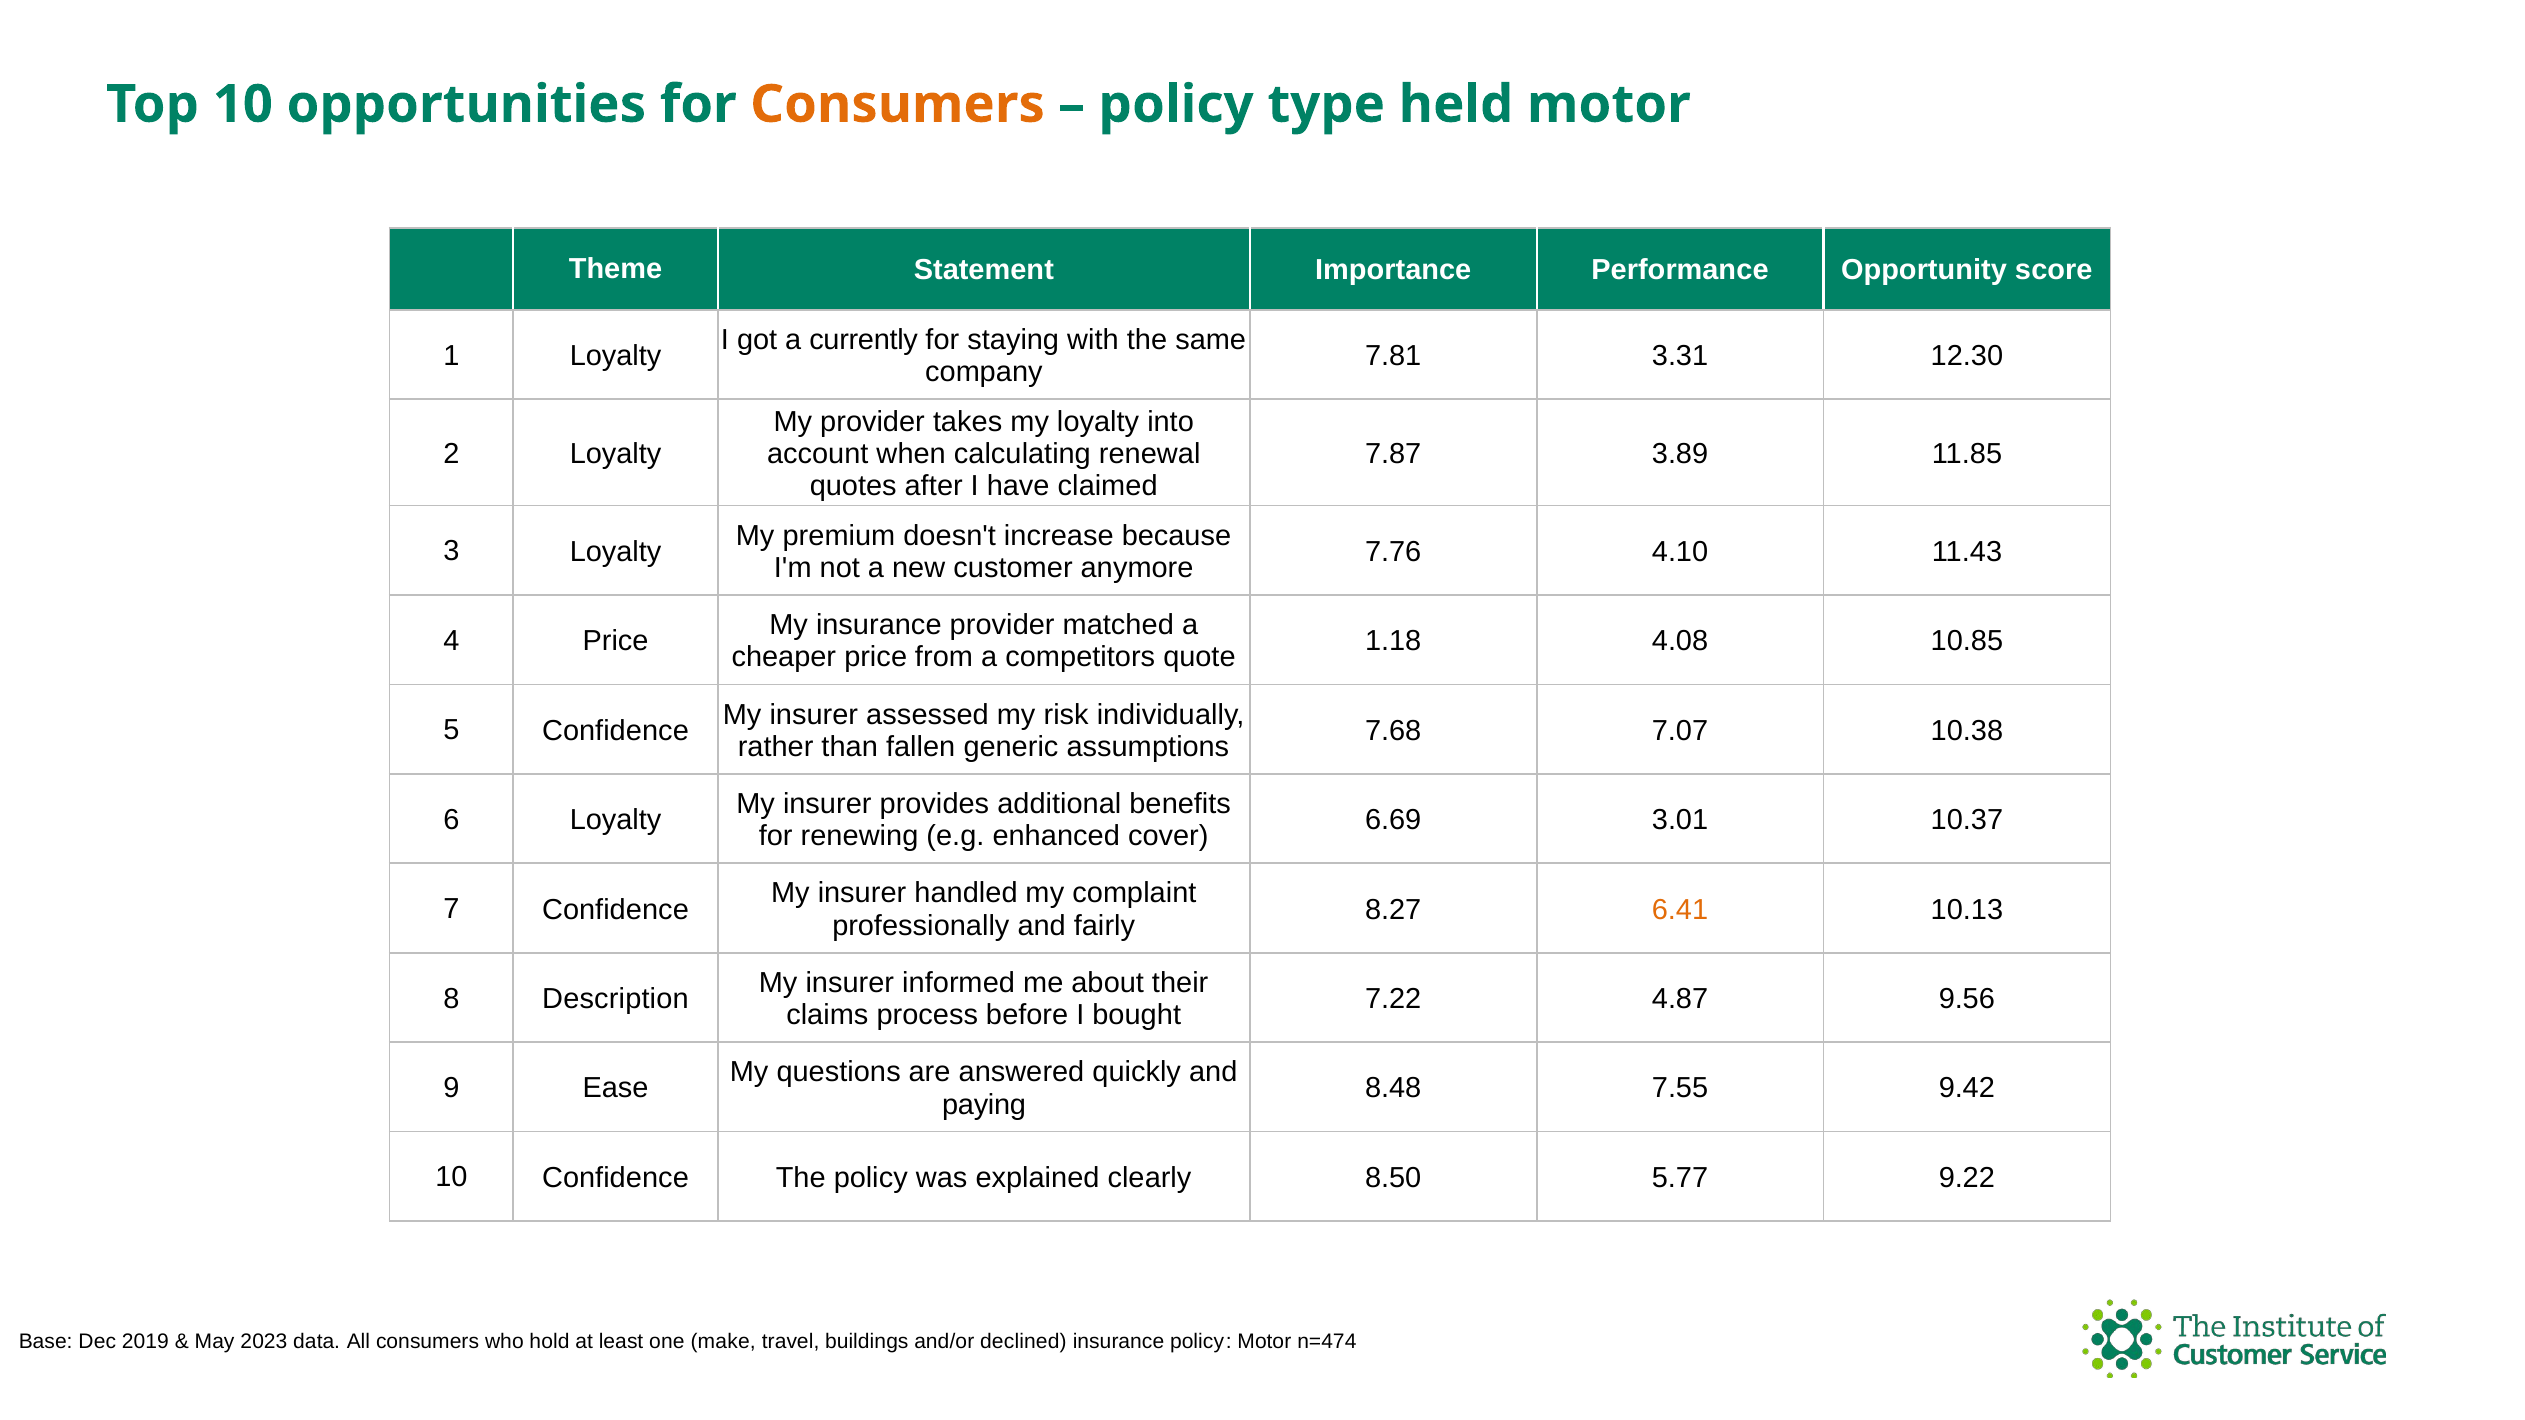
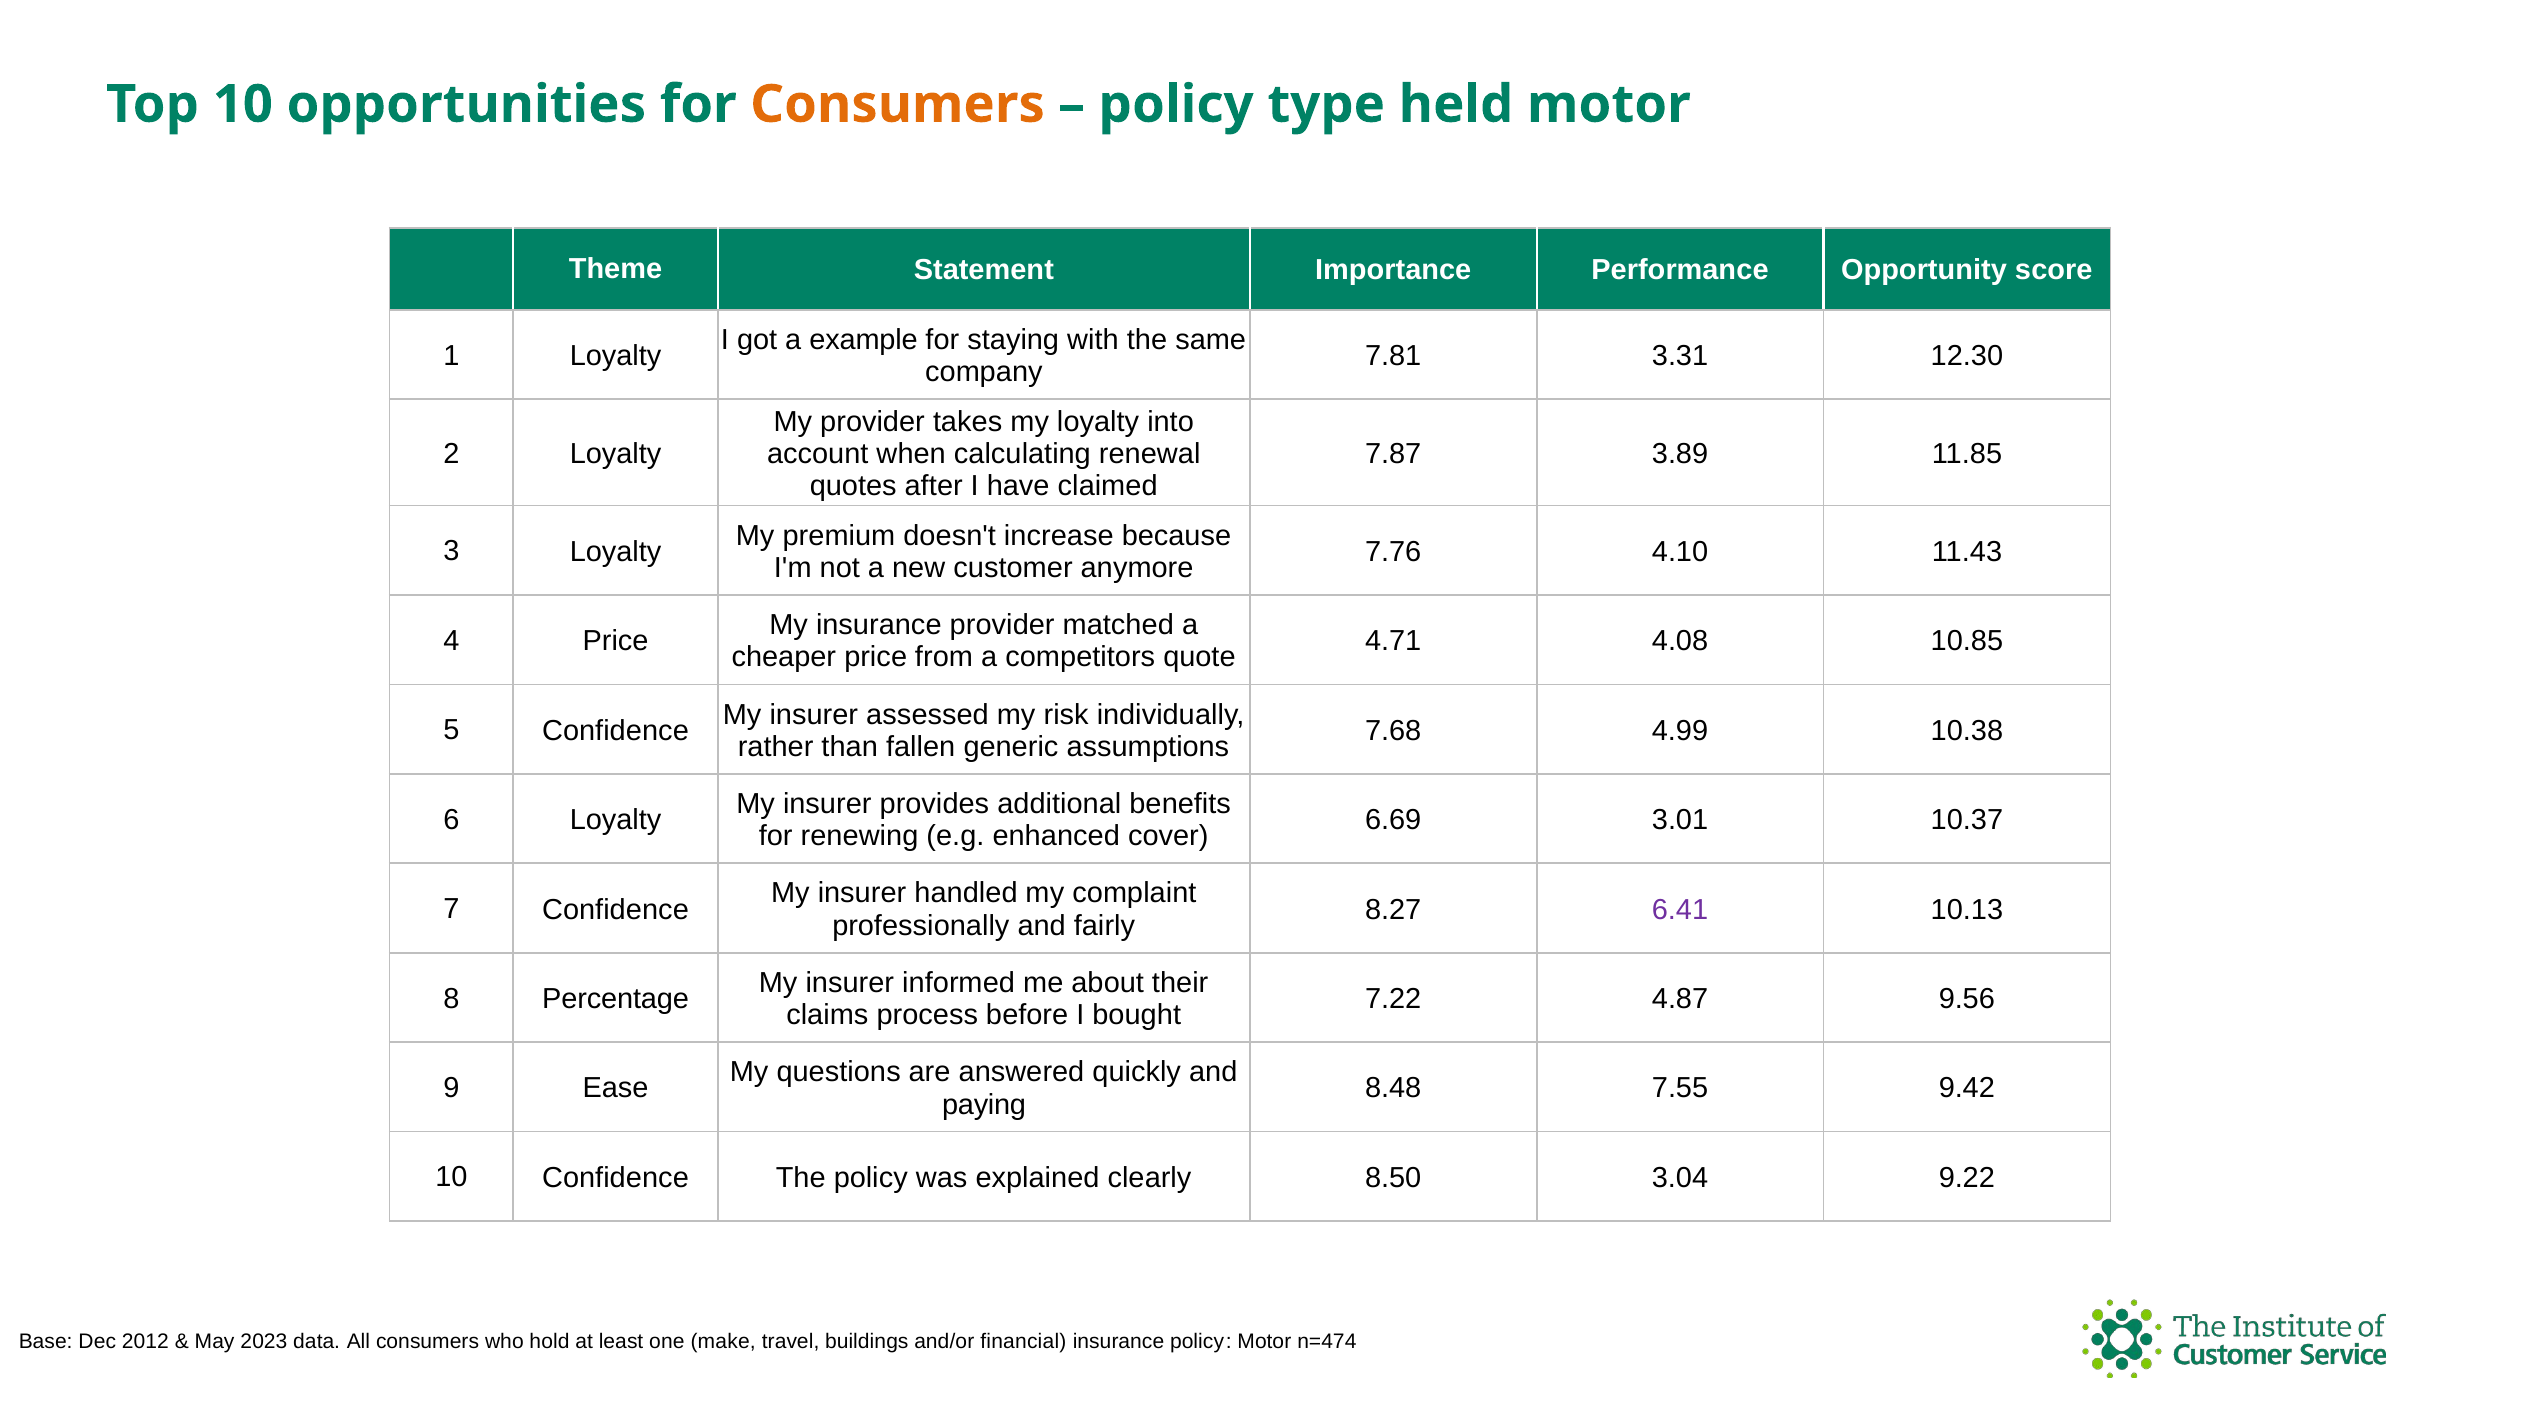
currently: currently -> example (864, 340)
1.18: 1.18 -> 4.71 (1393, 641)
7.07: 7.07 -> 4.99 (1680, 731)
6.41 colour: orange -> purple (1680, 910)
Description: Description -> Percentage (616, 999)
5.77: 5.77 -> 3.04 (1680, 1178)
2019: 2019 -> 2012 (145, 1341)
declined: declined -> financial (1023, 1341)
